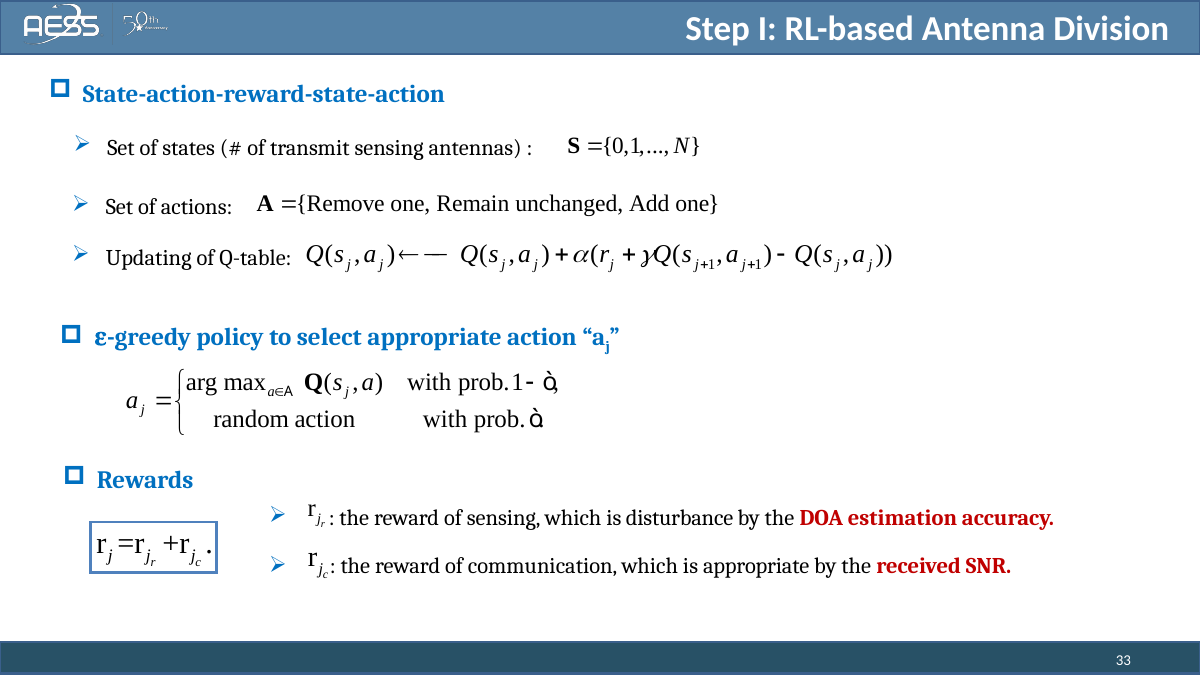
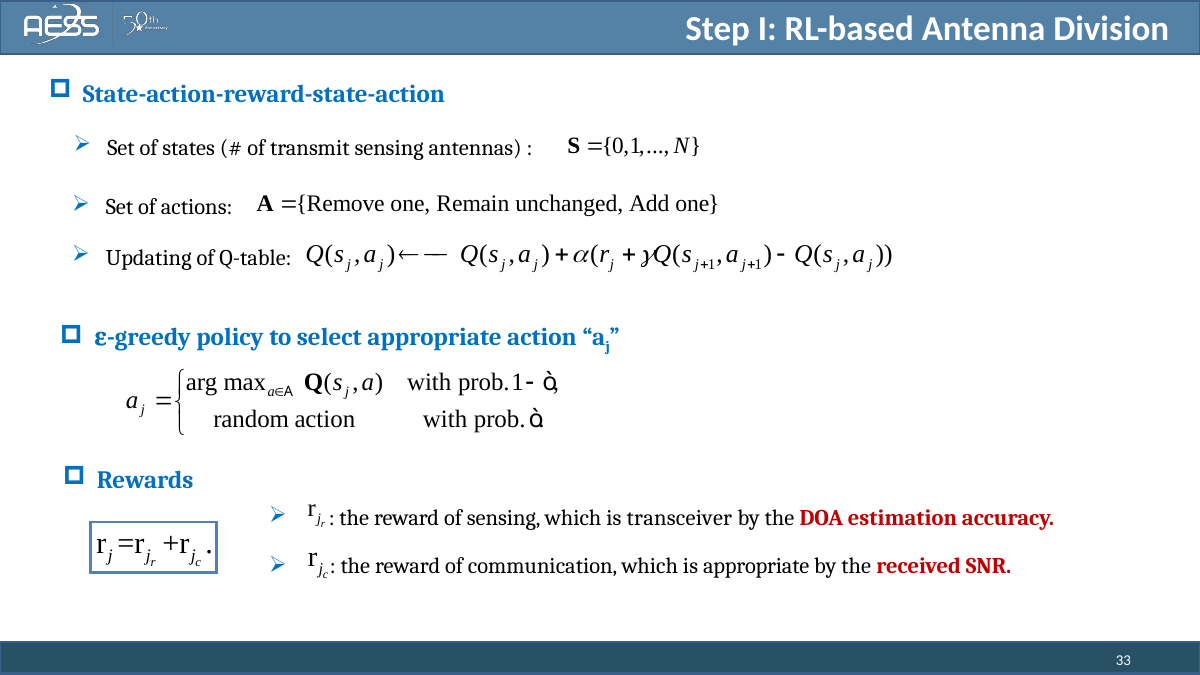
disturbance: disturbance -> transceiver (679, 518)
